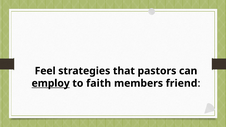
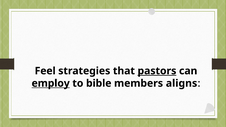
pastors underline: none -> present (157, 71)
faith: faith -> bible (99, 83)
friend: friend -> aligns (182, 83)
